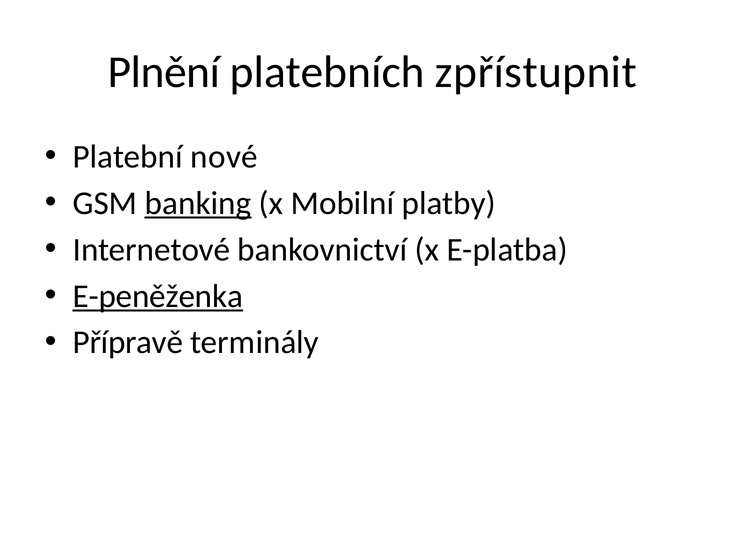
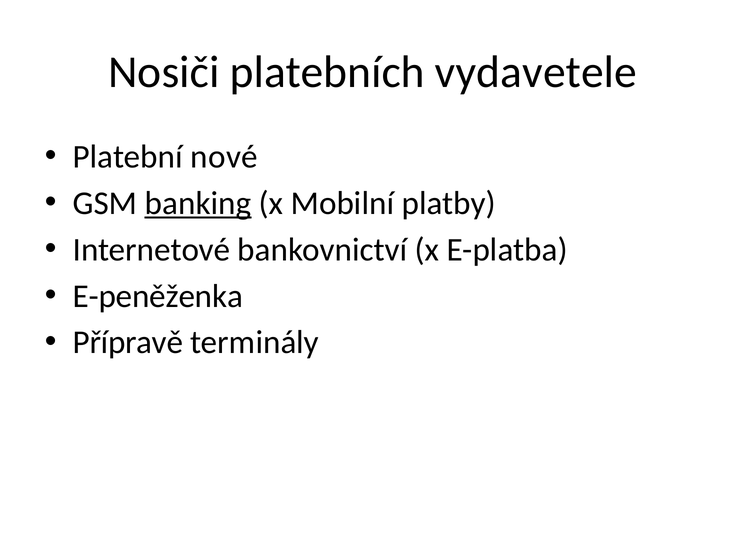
Plnění: Plnění -> Nosiči (164, 72)
zpřístupnit: zpřístupnit -> vydavetele (536, 72)
E-peněženka underline: present -> none (158, 296)
